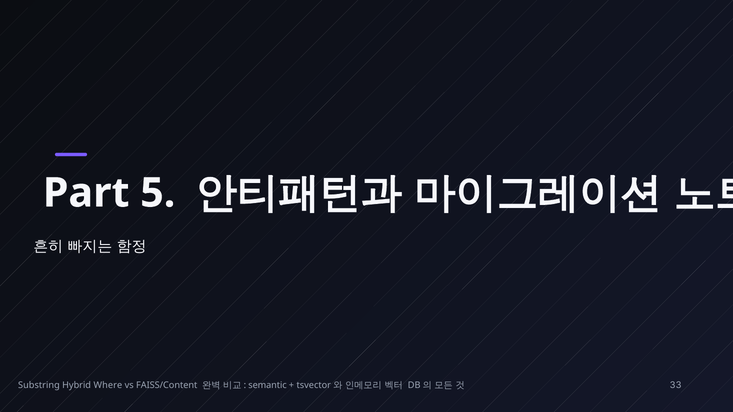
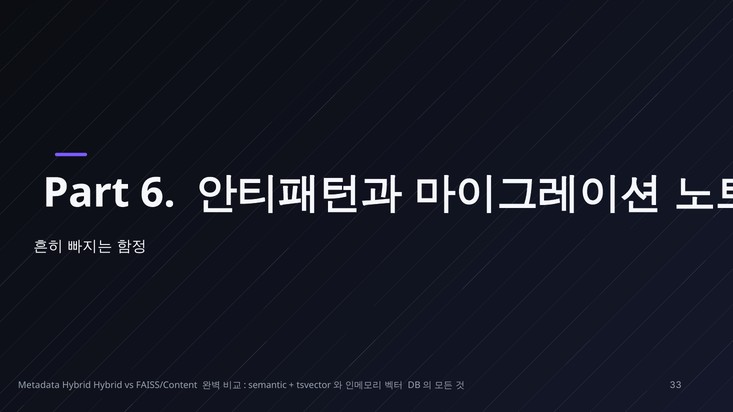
5: 5 -> 6 (158, 193)
Substring: Substring -> Metadata (39, 386)
Hybrid Where: Where -> Hybrid (108, 386)
